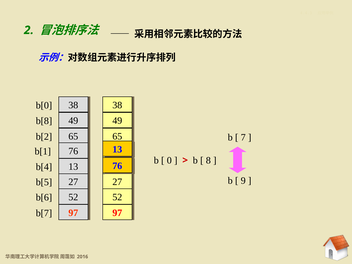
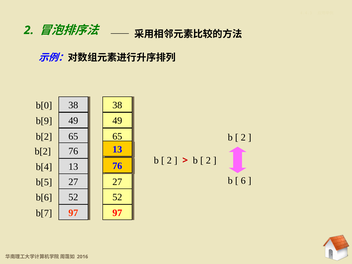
b[8: b[8 -> b[9 (44, 121)
7: 7 -> 2 (243, 137)
b[1: b[1 -> b[2 (43, 151)
0: 0 -> 2 (169, 160)
8: 8 -> 2 (208, 160)
9: 9 -> 6 (243, 181)
